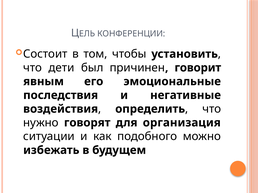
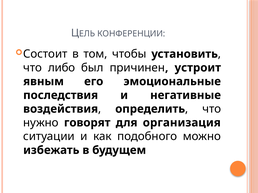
дети: дети -> либо (62, 68)
говорит: говорит -> устроит (198, 68)
